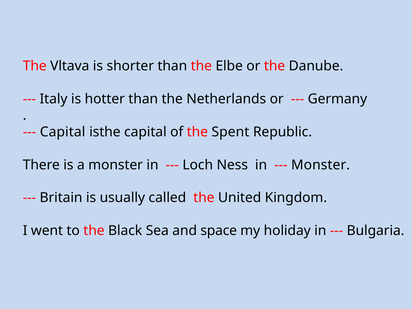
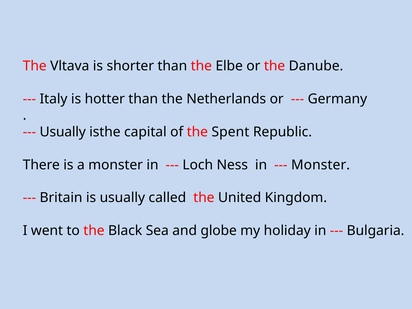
Capital: Capital -> Usually (63, 132)
space: space -> globe (219, 231)
